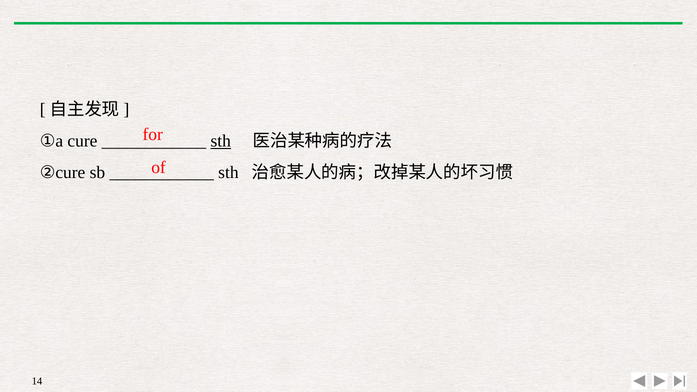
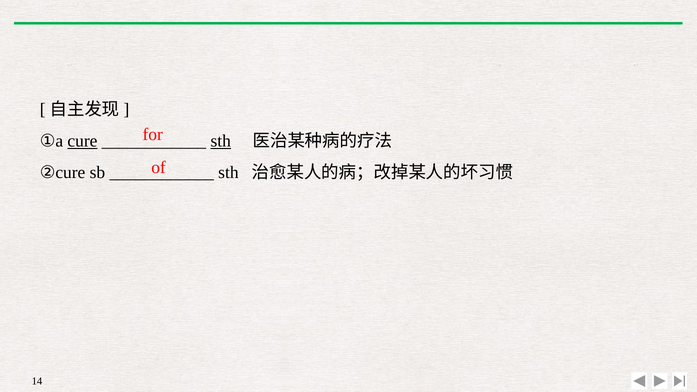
cure underline: none -> present (82, 141)
